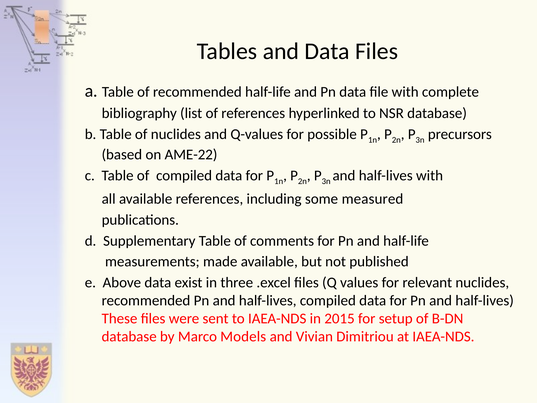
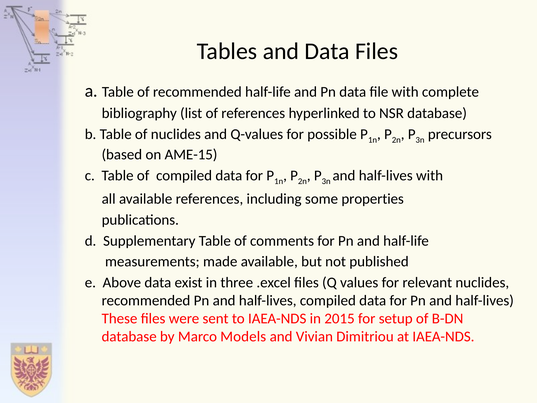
AME-22: AME-22 -> AME-15 (191, 155)
measured: measured -> properties (373, 199)
